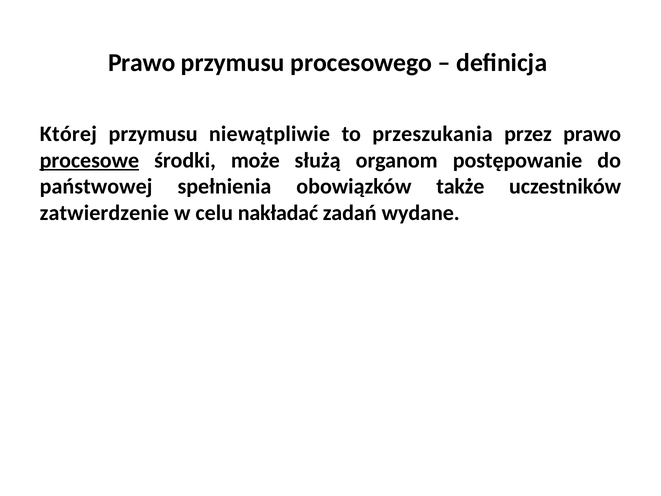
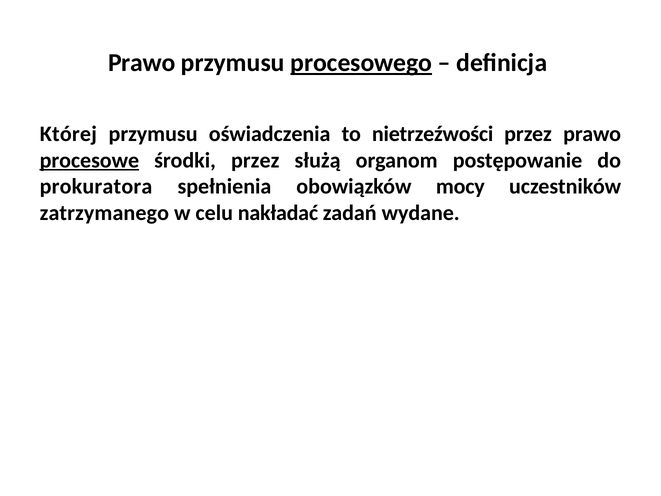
procesowego underline: none -> present (361, 63)
niewątpliwie: niewątpliwie -> oświadczenia (270, 134)
przeszukania: przeszukania -> nietrzeźwości (433, 134)
środki może: może -> przez (255, 160)
państwowej: państwowej -> prokuratora (96, 187)
także: także -> mocy (460, 187)
zatwierdzenie: zatwierdzenie -> zatrzymanego (104, 213)
